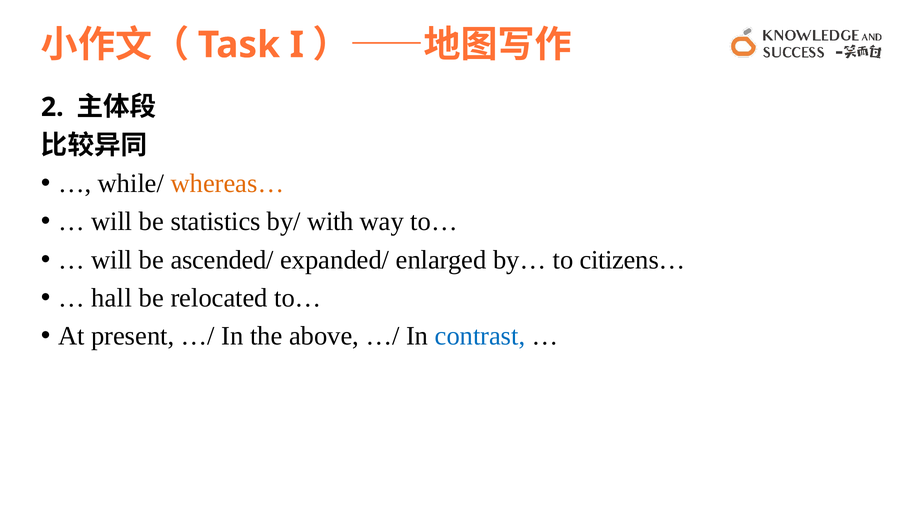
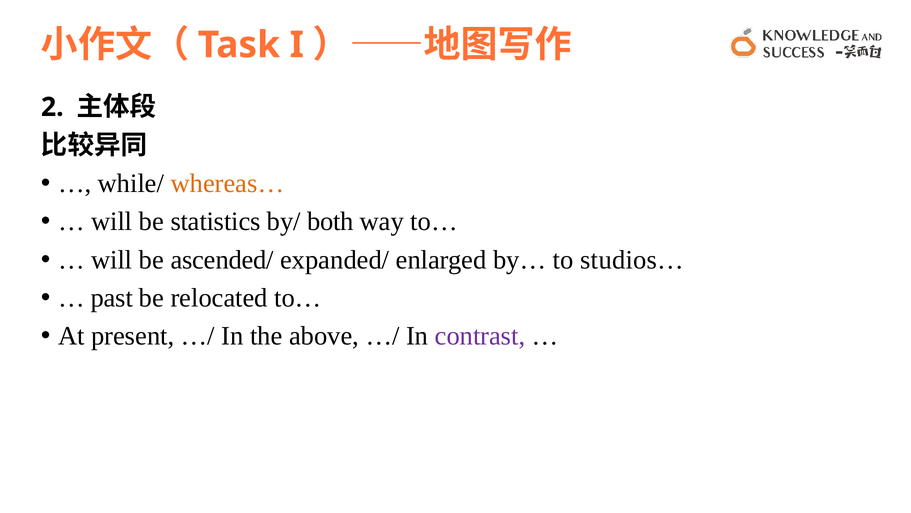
with: with -> both (330, 221)
citizens…: citizens… -> studios… (632, 260)
hall: hall -> past (112, 298)
contrast colour: blue -> purple (480, 336)
